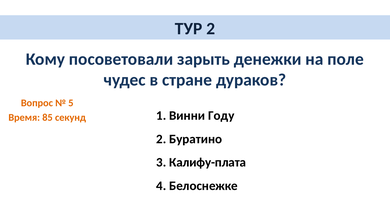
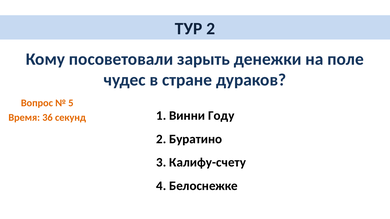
85: 85 -> 36 (47, 118)
Калифу-плата: Калифу-плата -> Калифу-счету (208, 163)
